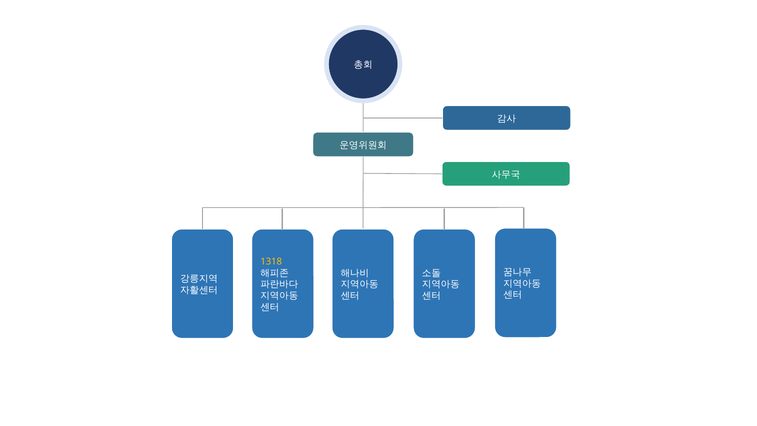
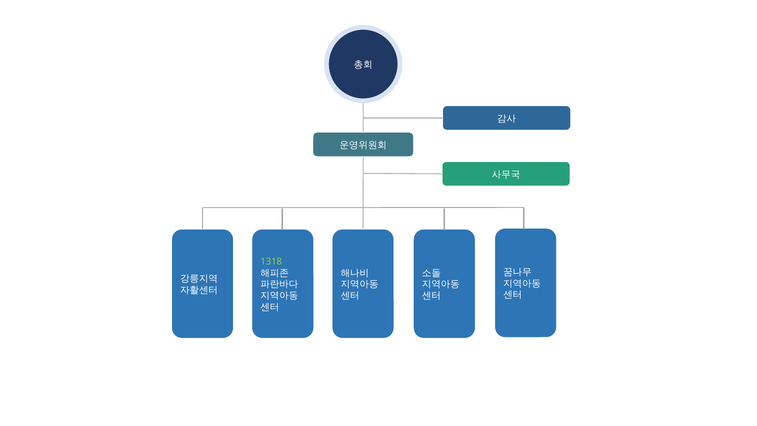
1318 colour: yellow -> light green (271, 261)
